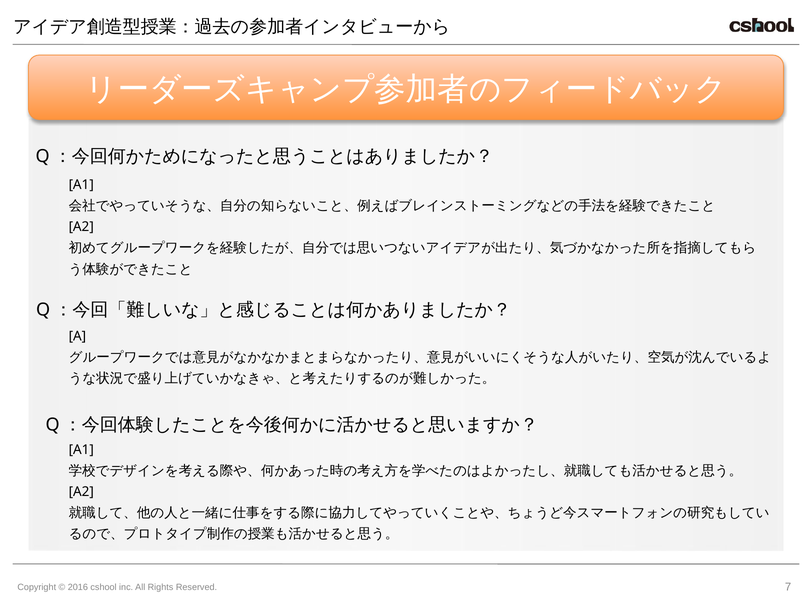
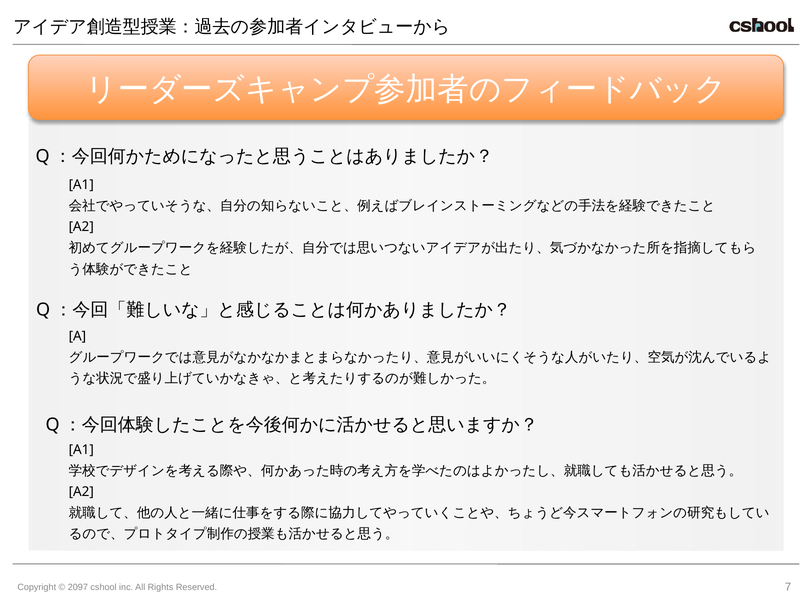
2016: 2016 -> 2097 (78, 587)
